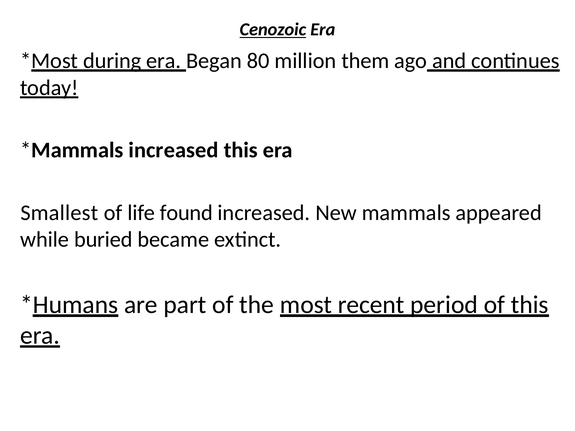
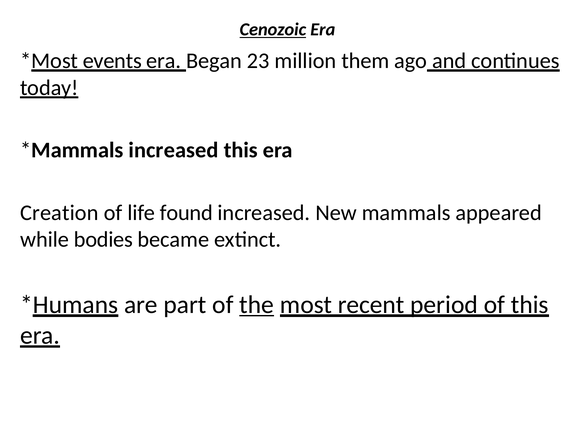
during: during -> events (112, 61)
80: 80 -> 23 (258, 61)
Smallest: Smallest -> Creation (59, 213)
buried: buried -> bodies (103, 240)
the underline: none -> present (257, 305)
